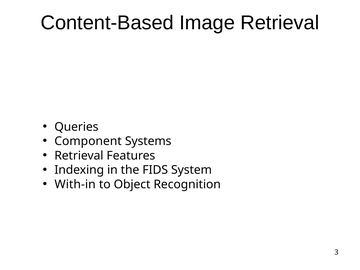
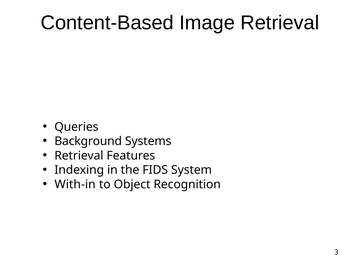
Component: Component -> Background (88, 141)
